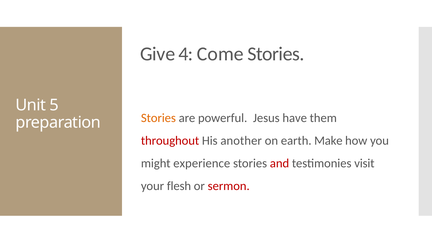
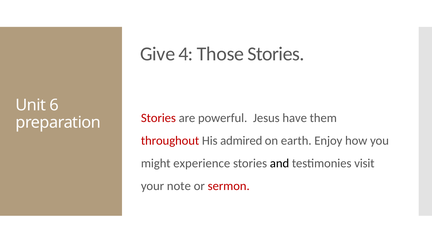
Come: Come -> Those (220, 54)
5: 5 -> 6 (54, 105)
Stories colour: orange -> red (158, 118)
another: another -> admired (241, 141)
Make: Make -> Enjoy (328, 141)
and colour: red -> black (280, 163)
flesh: flesh -> note (179, 186)
